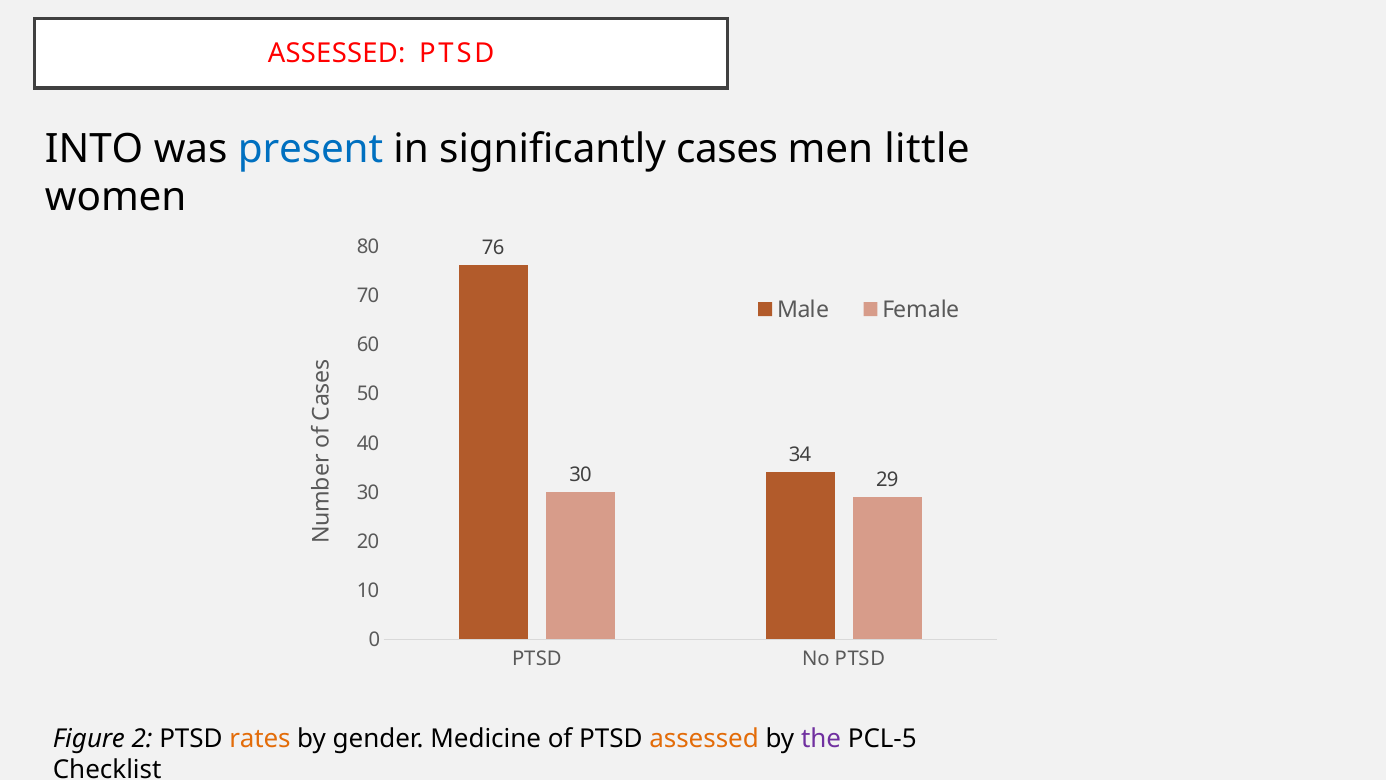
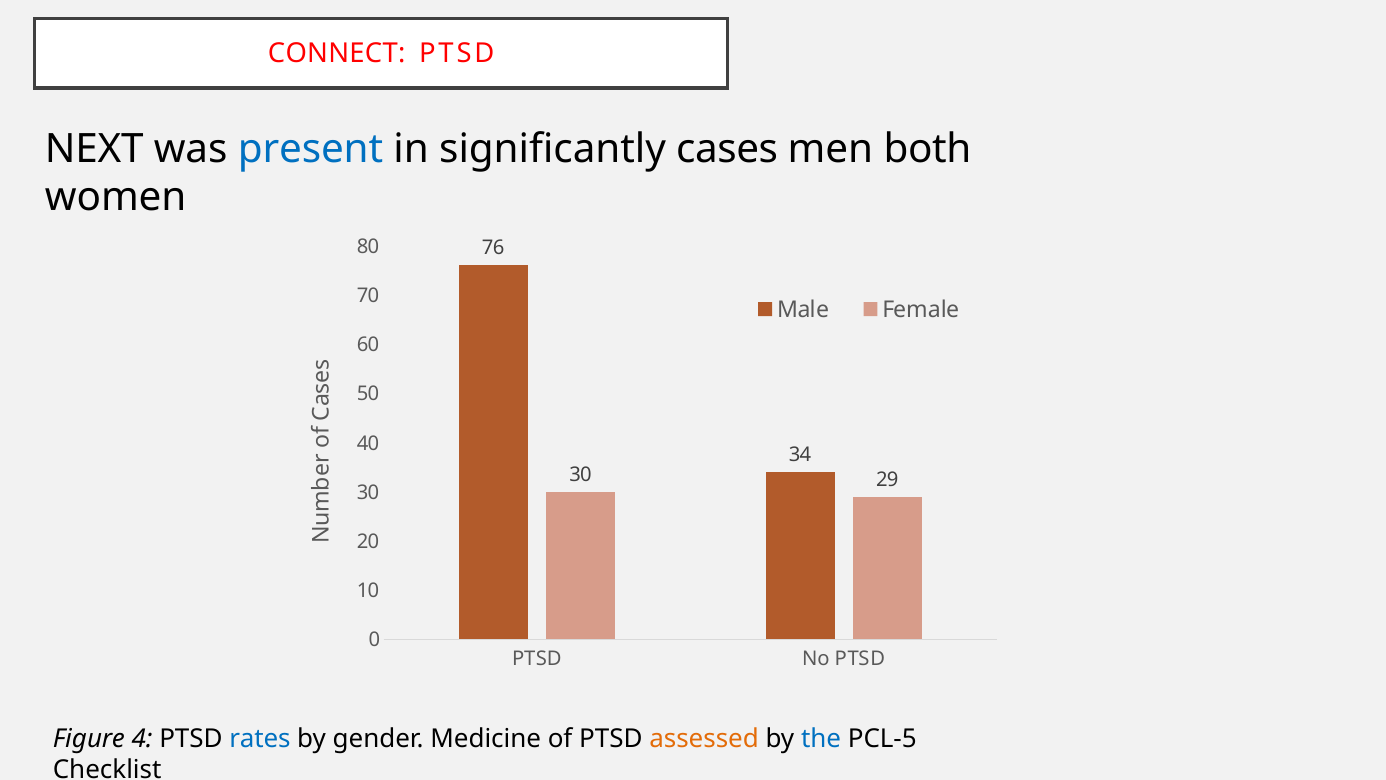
ASSESSED: ASSESSED -> CONNECT (337, 54)
INTO: INTO -> NEXT (94, 149)
little: little -> both (927, 149)
2: 2 -> 4 (142, 738)
rates colour: orange -> blue (260, 738)
the colour: purple -> blue (821, 738)
